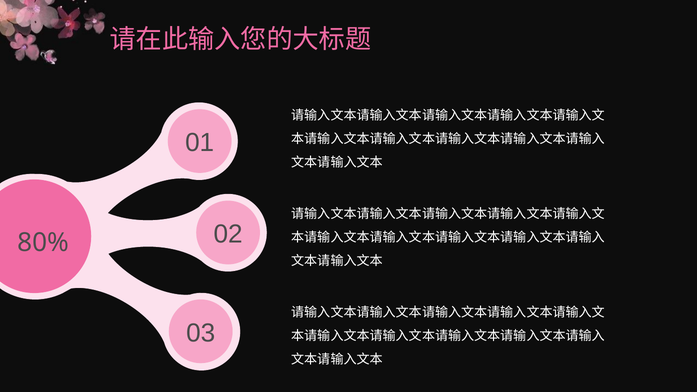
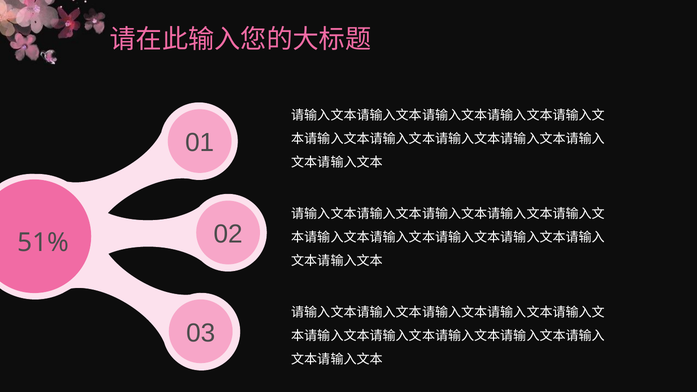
80%: 80% -> 51% (43, 243)
